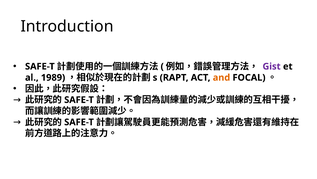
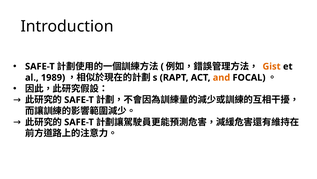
Gist colour: purple -> orange (272, 66)
